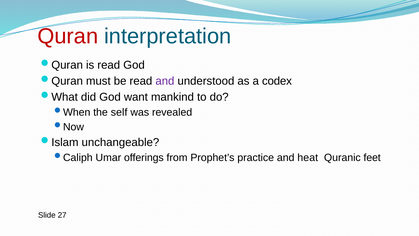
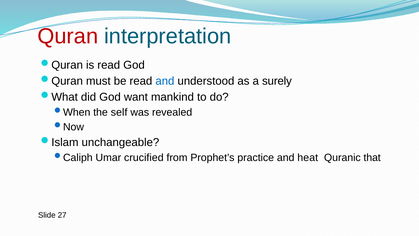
and colour: purple -> blue (165, 81)
codex: codex -> surely (277, 81)
offerings: offerings -> crucified (144, 157)
feet: feet -> that (372, 157)
